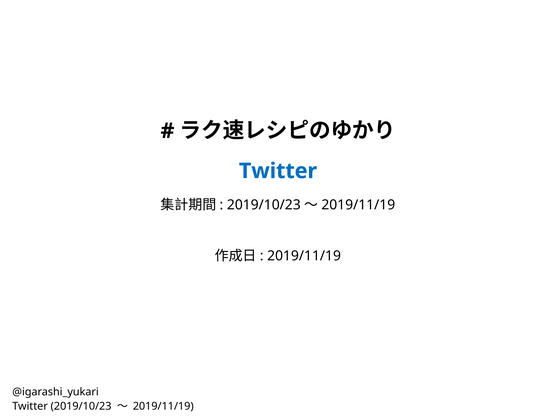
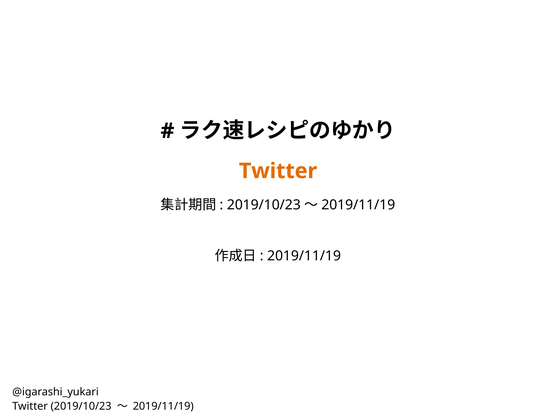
Twitter colour: blue -> orange (278, 171)
